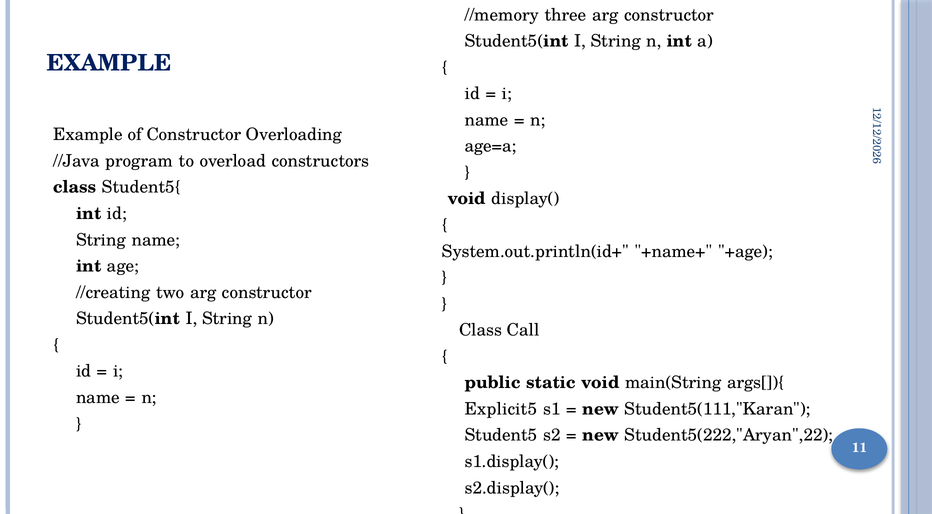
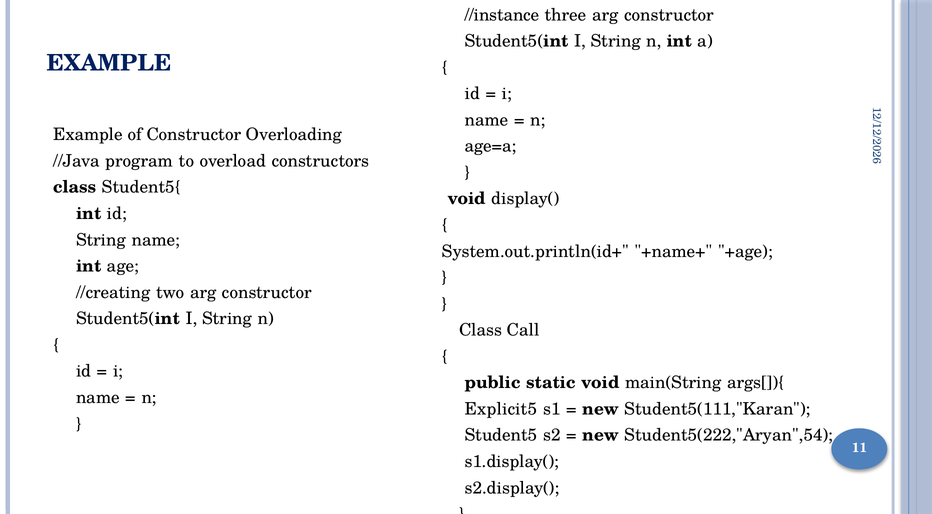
//memory: //memory -> //instance (502, 15)
Student5(222,"Aryan",22: Student5(222,"Aryan",22 -> Student5(222,"Aryan",54 (729, 435)
